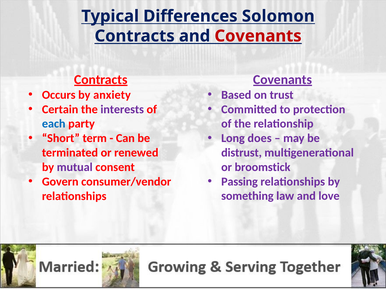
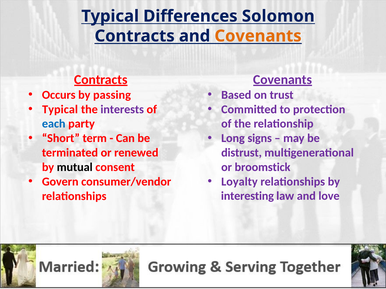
Covenants colour: red -> orange (258, 36)
anxiety: anxiety -> passing (112, 95)
Certain: Certain -> Typical (60, 109)
does: does -> signs (260, 138)
mutual colour: purple -> black (75, 167)
Passing: Passing -> Loyalty (239, 182)
something: something -> interesting (247, 196)
